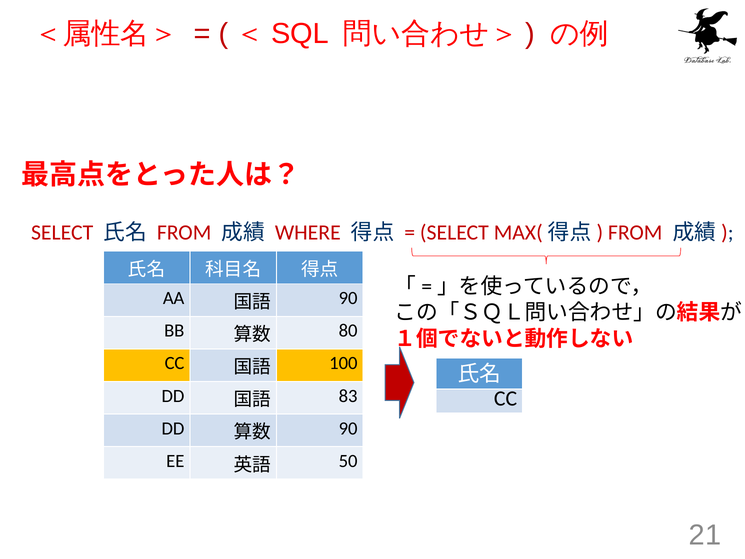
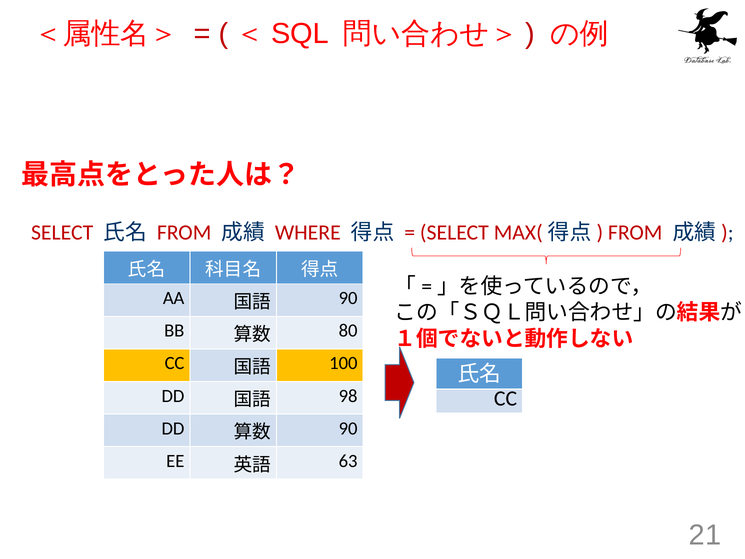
83: 83 -> 98 (348, 396)
50: 50 -> 63 (348, 461)
